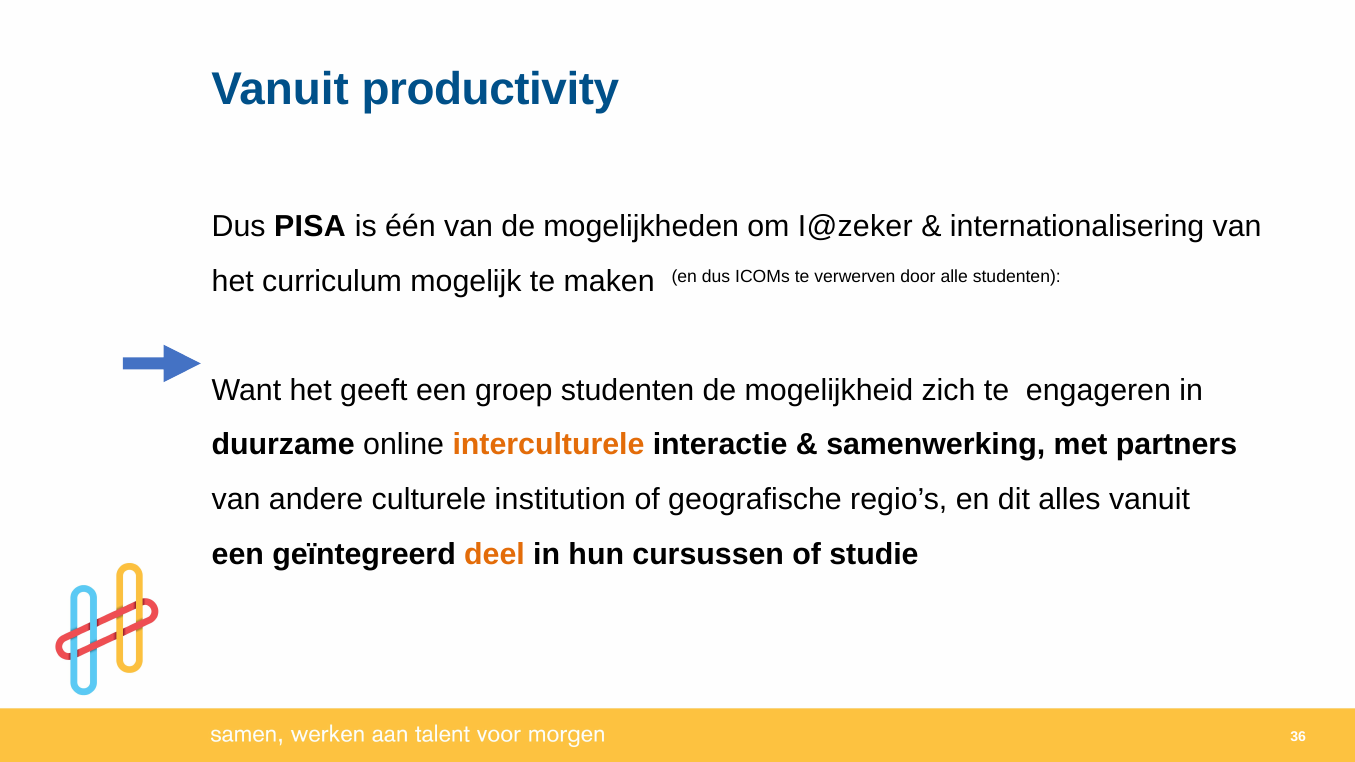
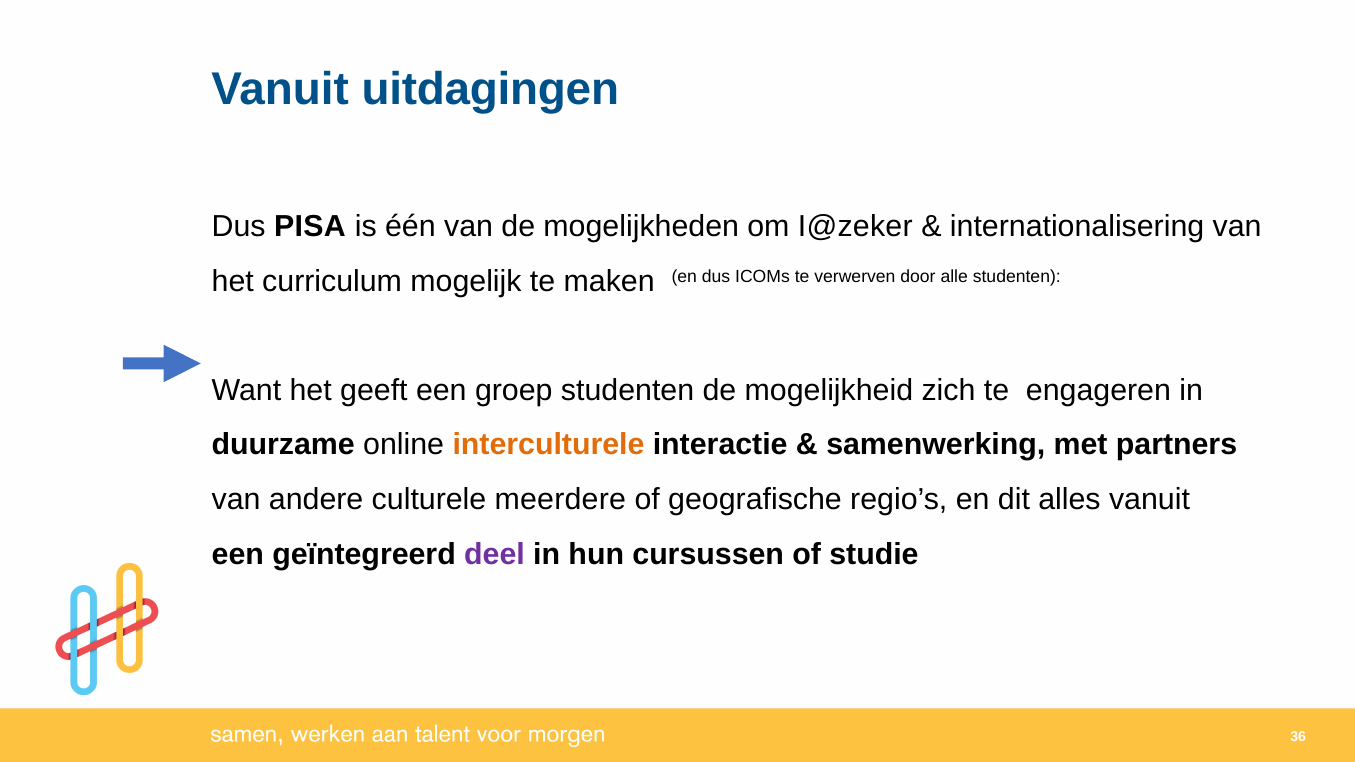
productivity: productivity -> uitdagingen (490, 89)
institution: institution -> meerdere (560, 500)
deel colour: orange -> purple (494, 554)
